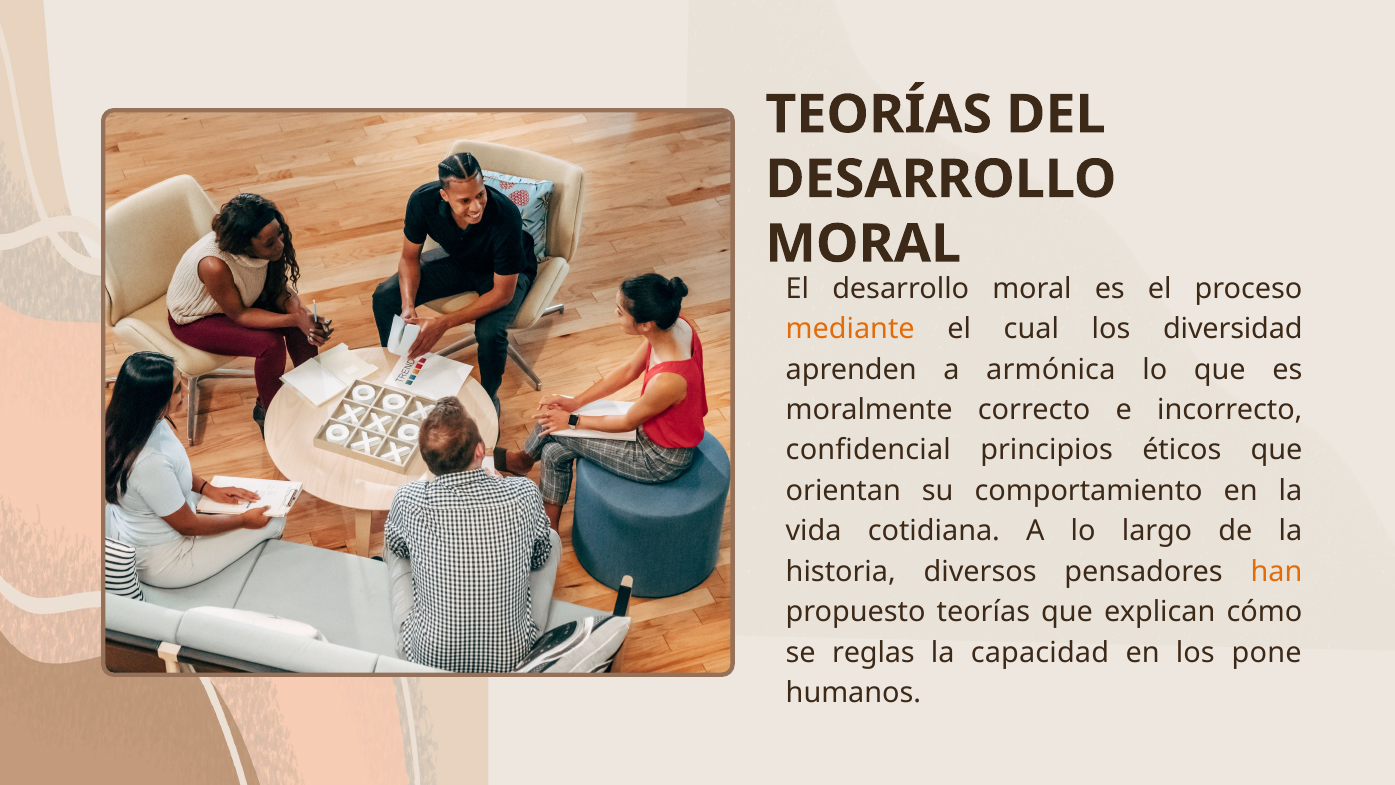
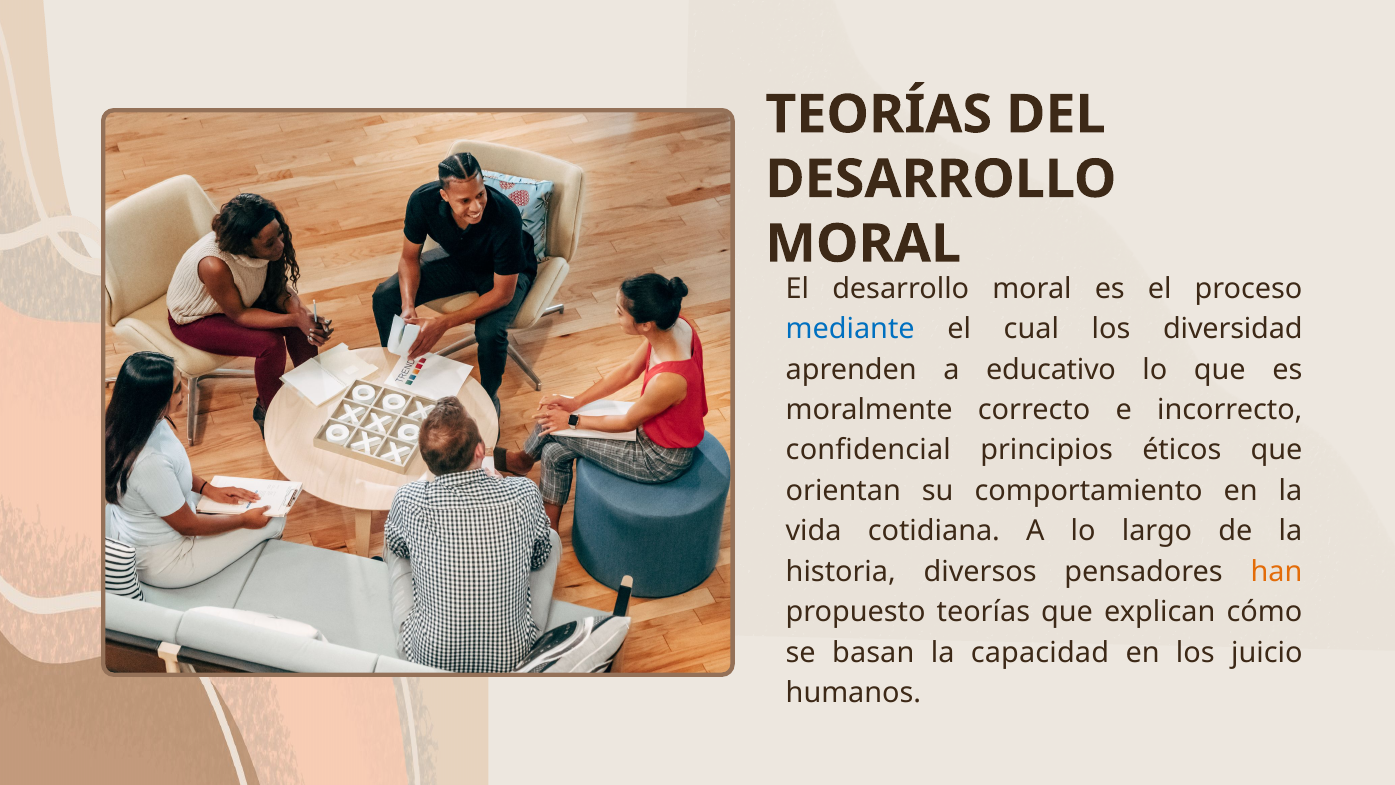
mediante colour: orange -> blue (850, 329)
armónica: armónica -> educativo (1051, 369)
reglas: reglas -> basan (873, 652)
pone: pone -> juicio (1267, 652)
